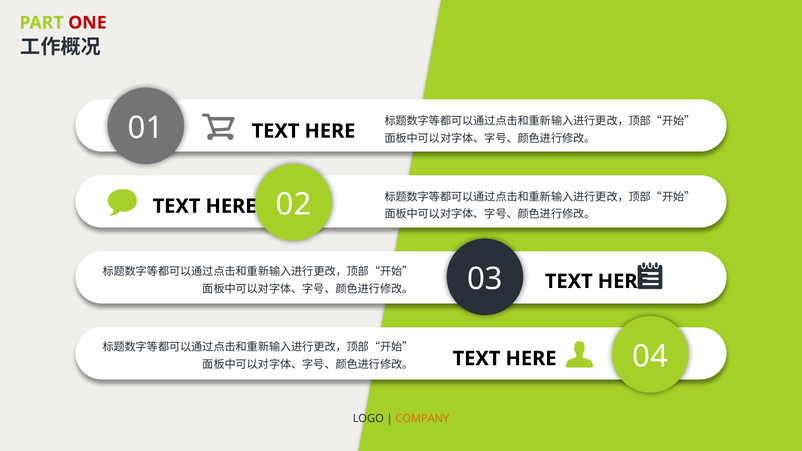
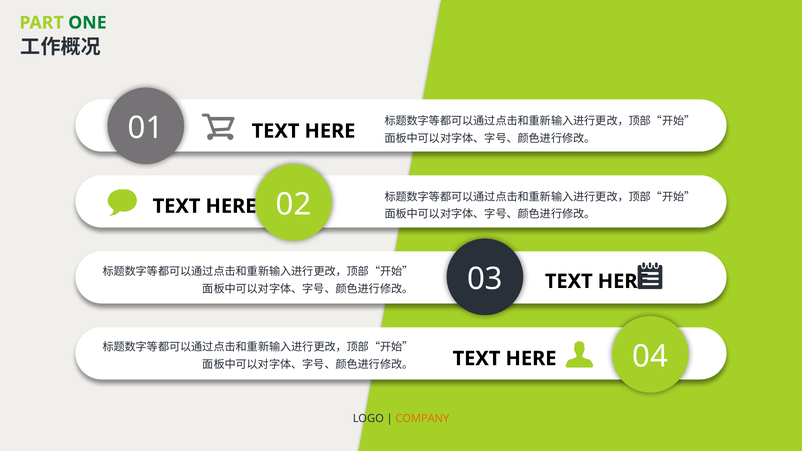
ONE colour: red -> green (87, 23)
